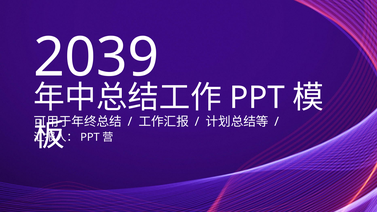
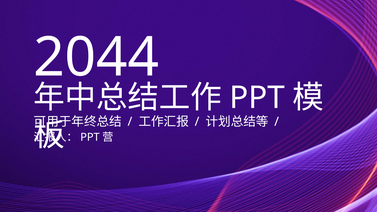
2039: 2039 -> 2044 (96, 58)
